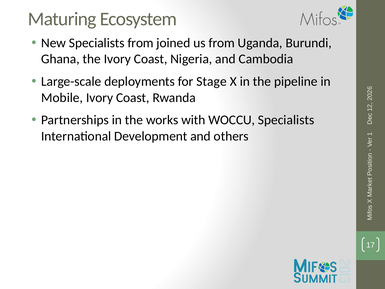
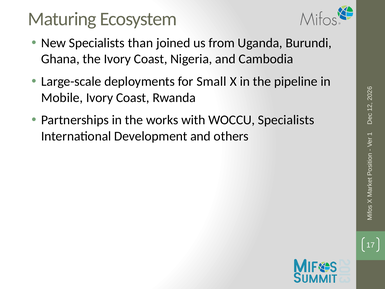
Specialists from: from -> than (140, 43)
Stage: Stage -> Small (212, 81)
